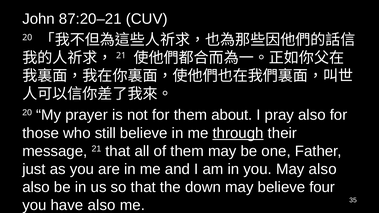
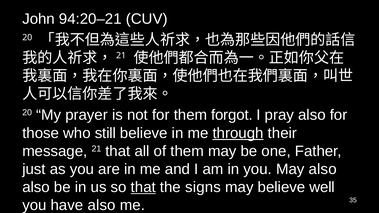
87:20–21: 87:20–21 -> 94:20–21 (90, 19)
about: about -> forgot (232, 115)
that underline: none -> present (143, 187)
down: down -> signs (203, 187)
four: four -> well (322, 187)
